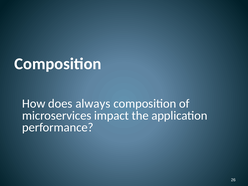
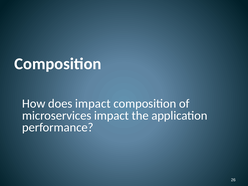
does always: always -> impact (93, 104)
